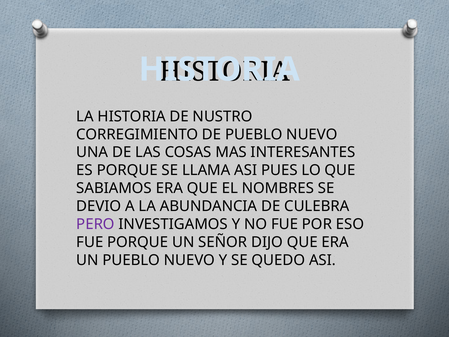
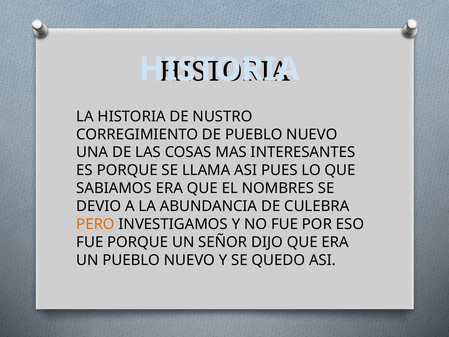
PERO colour: purple -> orange (96, 224)
